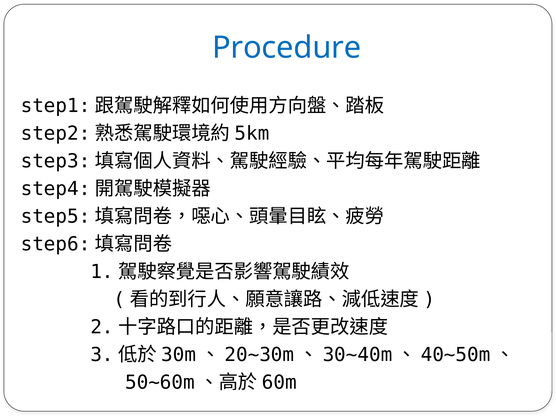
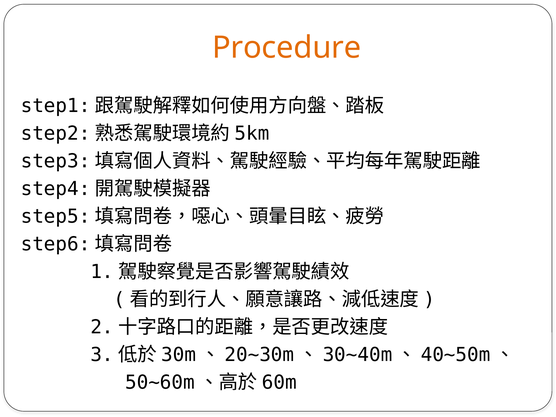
Procedure colour: blue -> orange (287, 48)
